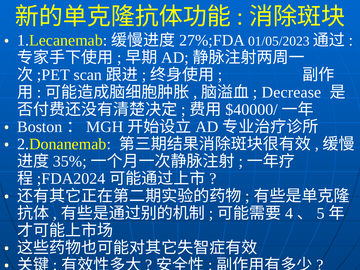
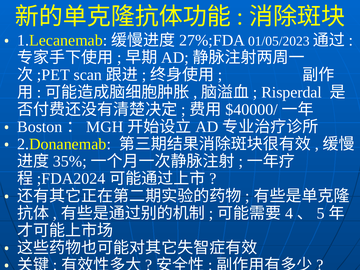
Decrease: Decrease -> Risperdal (292, 92)
